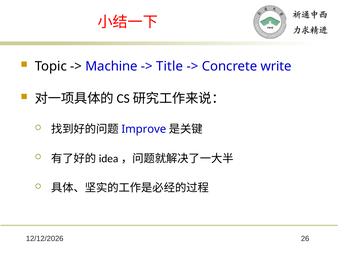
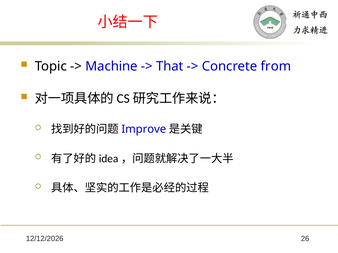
Title: Title -> That (170, 66)
write: write -> from (276, 66)
